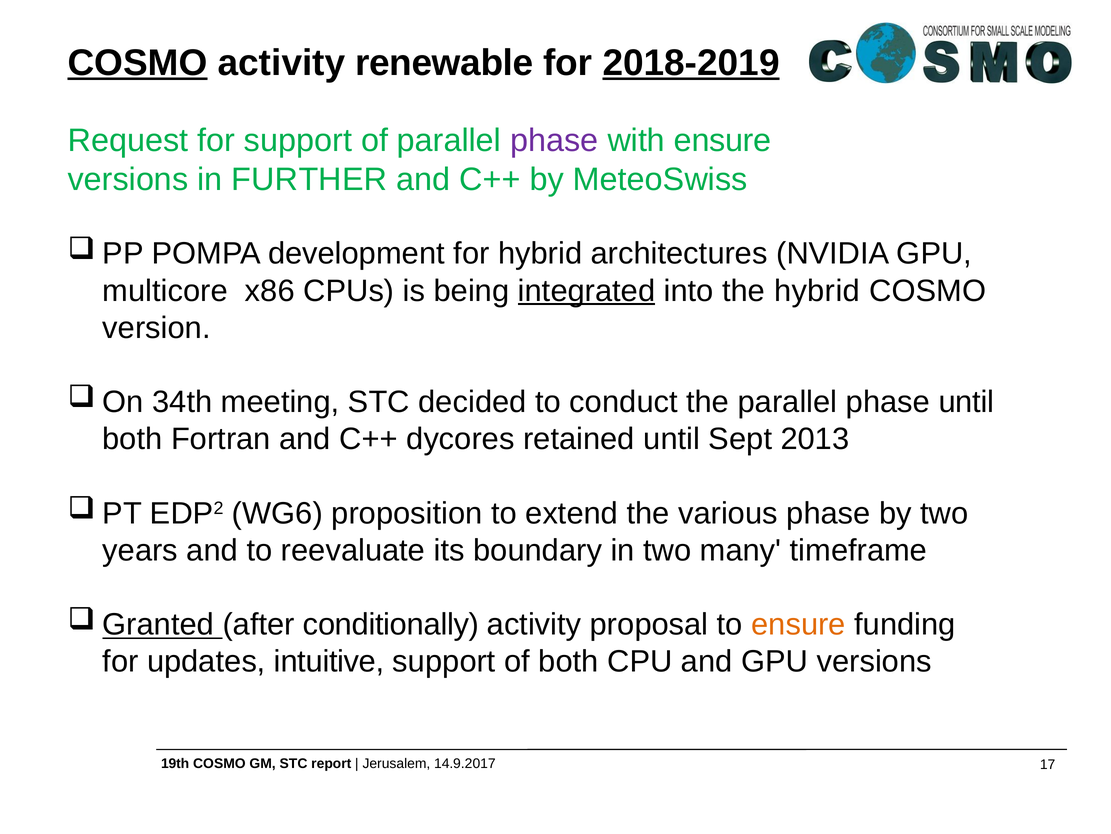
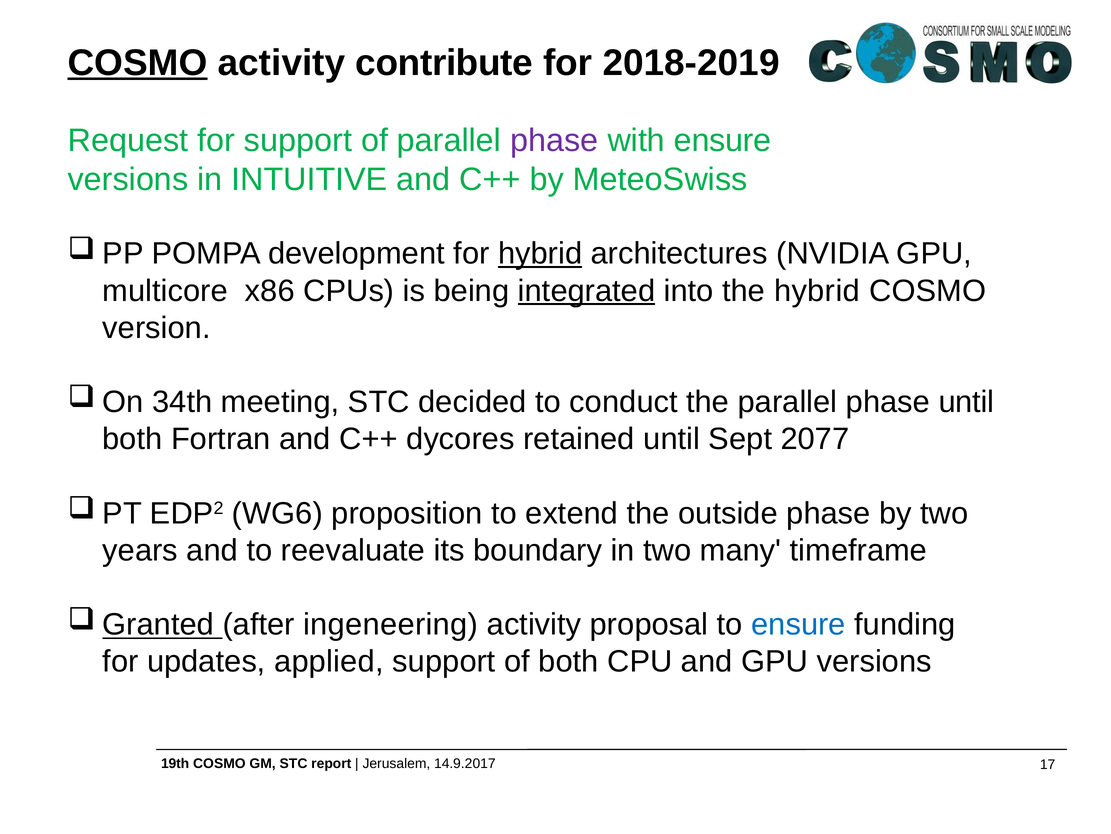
renewable: renewable -> contribute (444, 63)
2018-2019 underline: present -> none (691, 63)
FURTHER: FURTHER -> INTUITIVE (309, 179)
hybrid underline: none -> present (540, 254)
2013: 2013 -> 2077 (815, 439)
various: various -> outside (728, 513)
conditionally: conditionally -> ingeneering (391, 624)
ensure colour: orange -> blue (798, 624)
intuitive: intuitive -> applied (329, 661)
